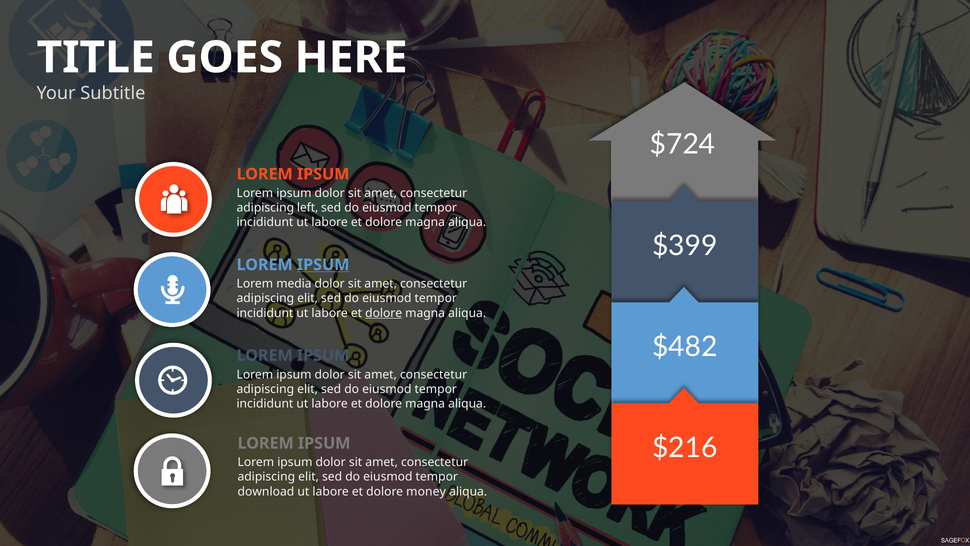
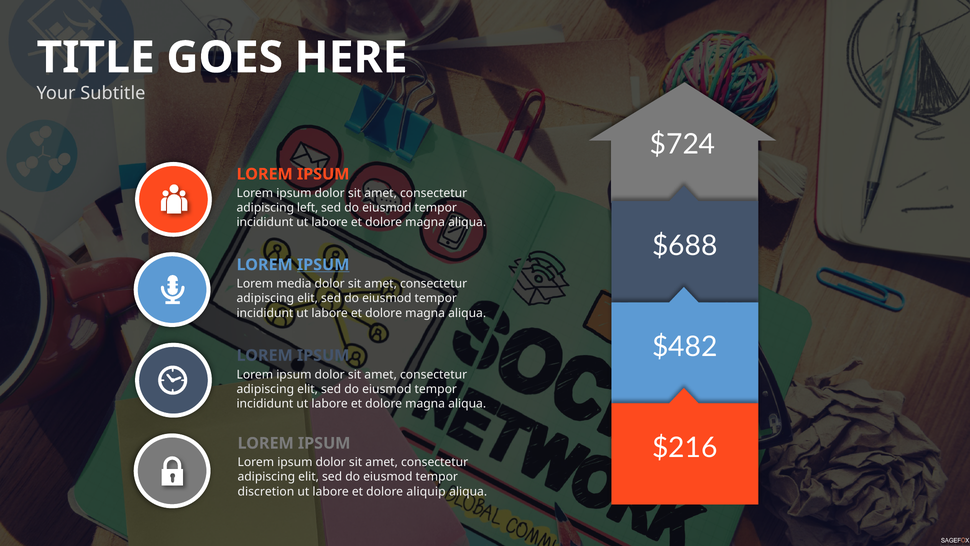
$399: $399 -> $688 (685, 246)
dolore underline: present -> none (384, 313)
download: download -> discretion (266, 491)
money: money -> aliquip (426, 491)
